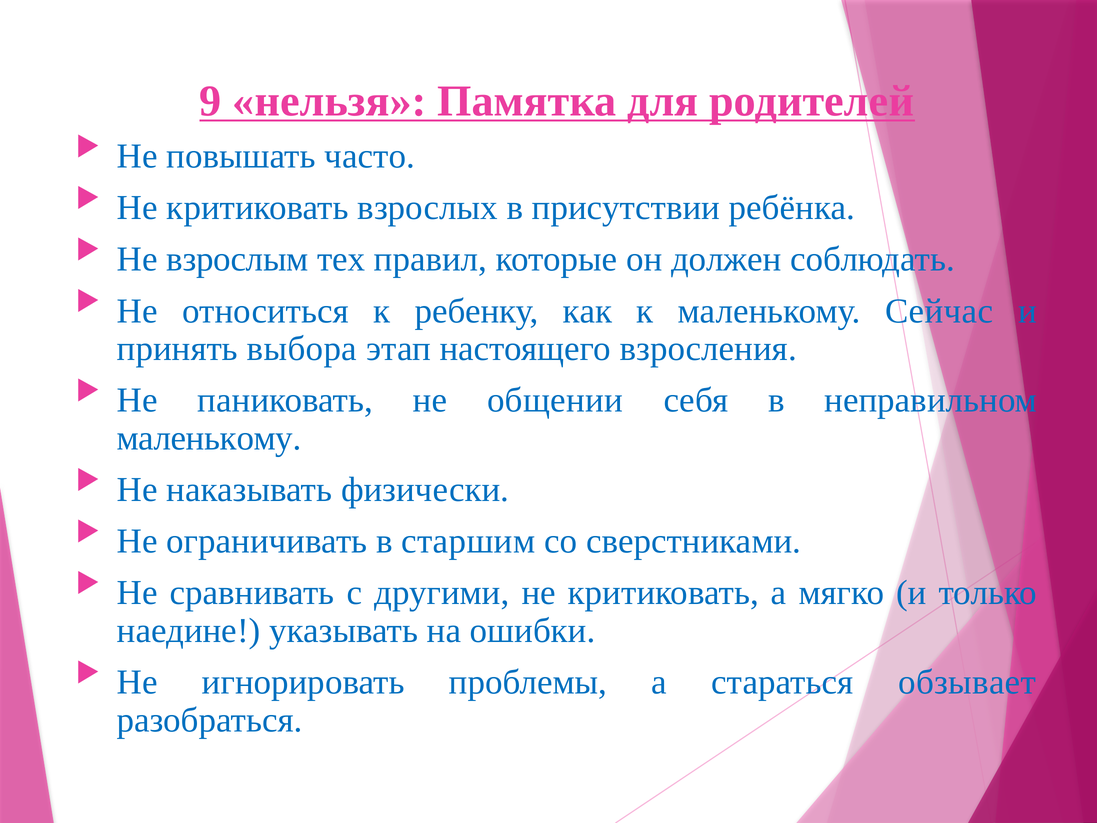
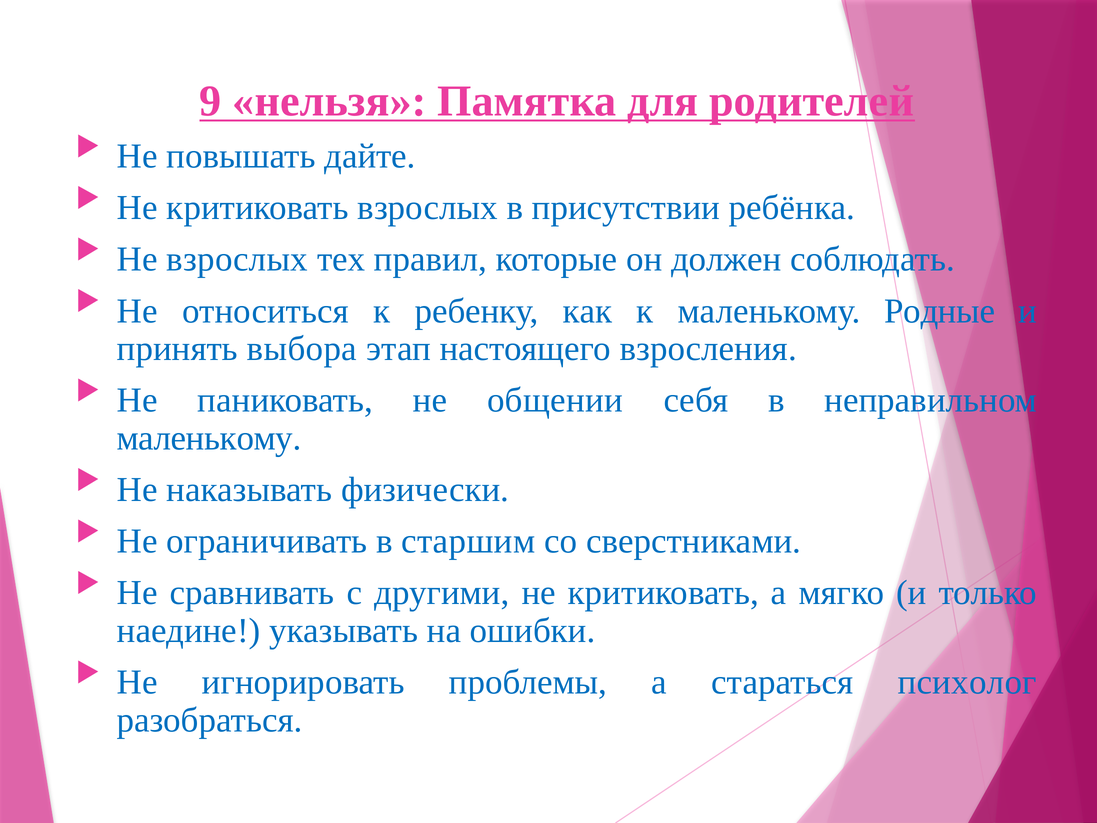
часто: часто -> дайте (370, 156)
Не взрослым: взрослым -> взрослых (237, 259)
Сейчас: Сейчас -> Родные (940, 311)
обзывает: обзывает -> психолог (967, 682)
